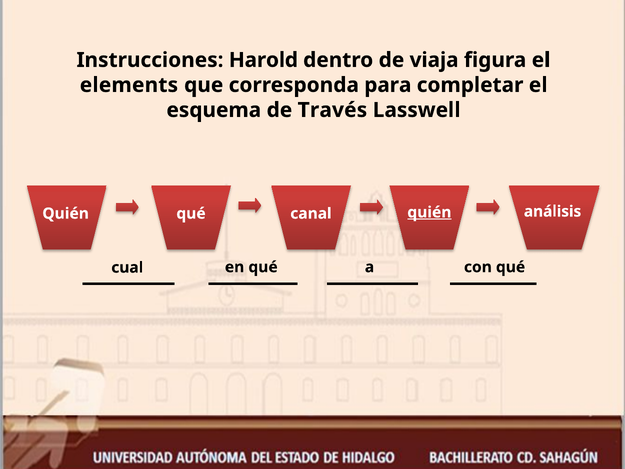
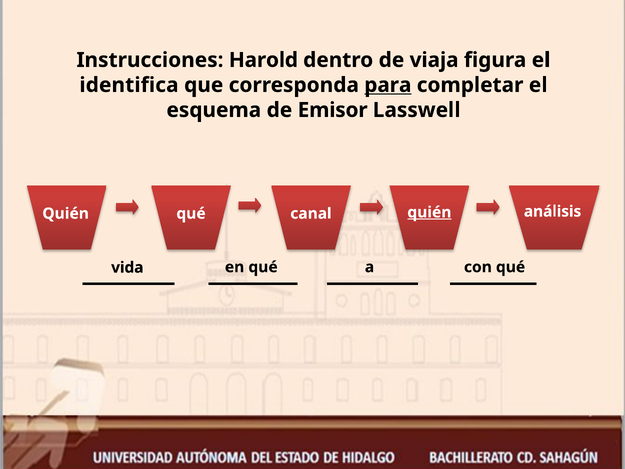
elements: elements -> identifica (129, 85)
para underline: none -> present (388, 85)
Través: Través -> Emisor (333, 110)
cual: cual -> vida (127, 267)
